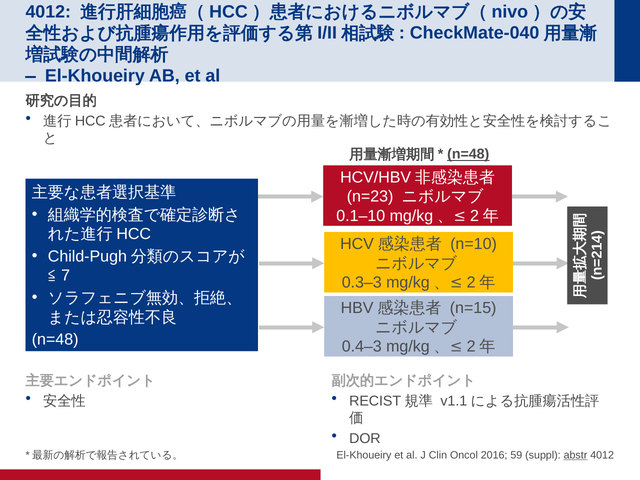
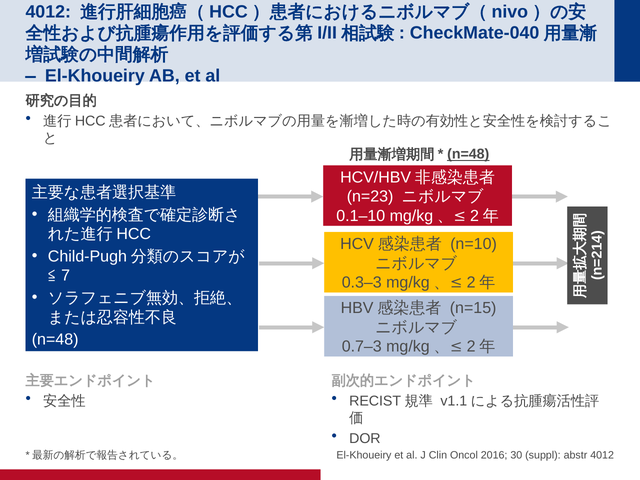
0.4–3: 0.4–3 -> 0.7–3 (362, 347)
59: 59 -> 30 (516, 455)
abstr underline: present -> none (575, 455)
